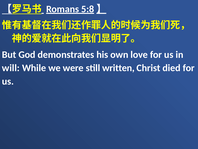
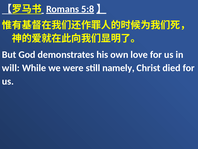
written: written -> namely (118, 68)
